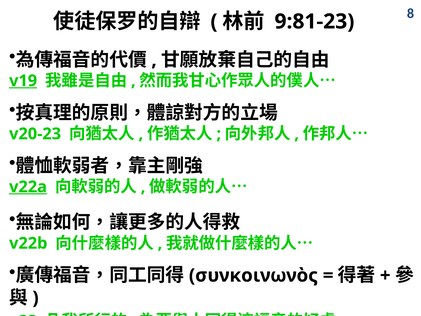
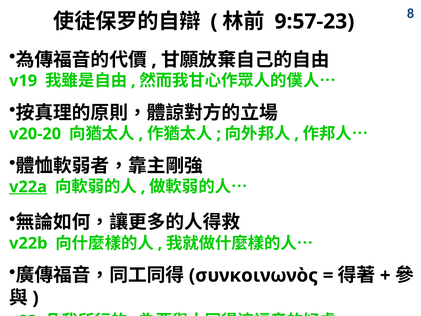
9:81-23: 9:81-23 -> 9:57-23 (314, 21)
v19 underline: present -> none (23, 81)
v20-23: v20-23 -> v20-20 (35, 134)
